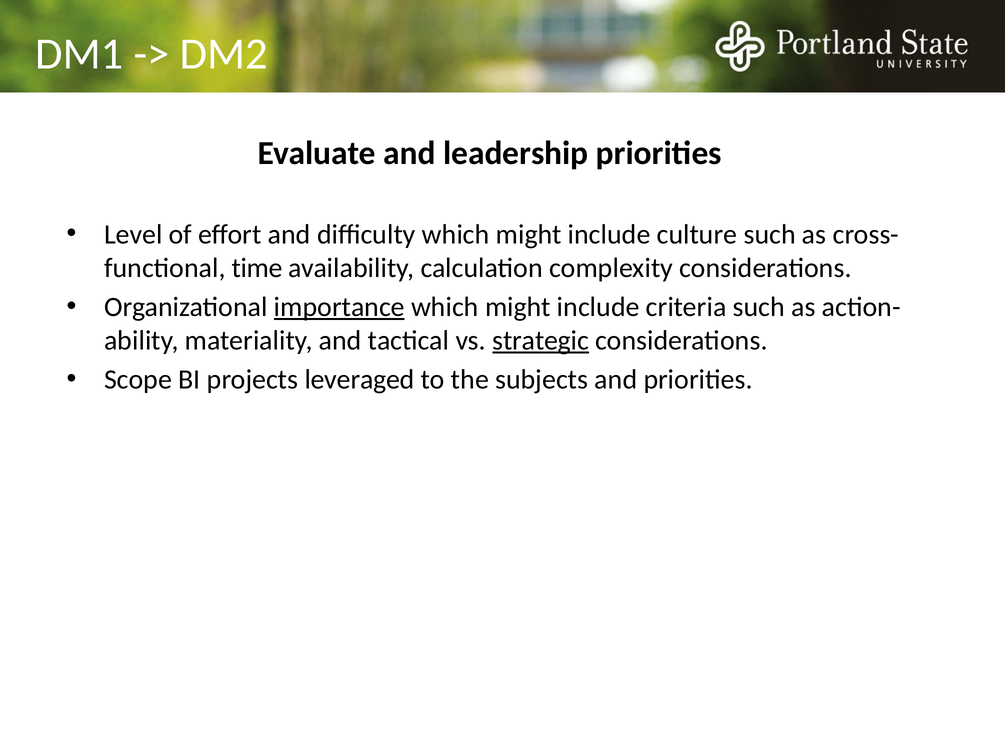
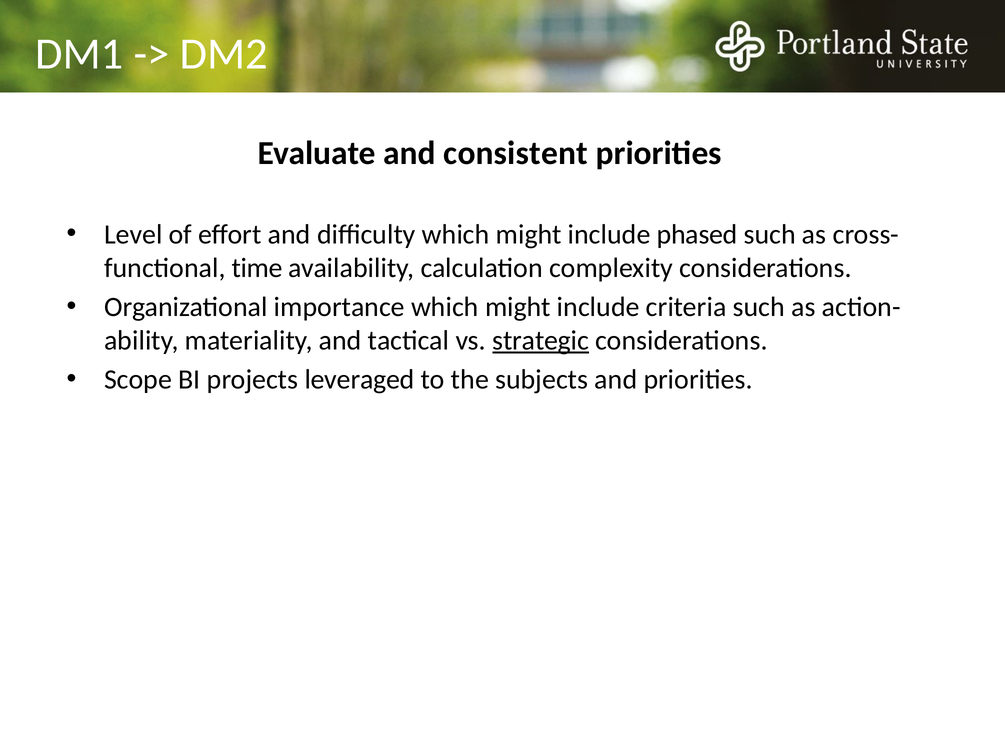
leadership: leadership -> consistent (516, 153)
culture: culture -> phased (697, 234)
importance underline: present -> none (339, 307)
